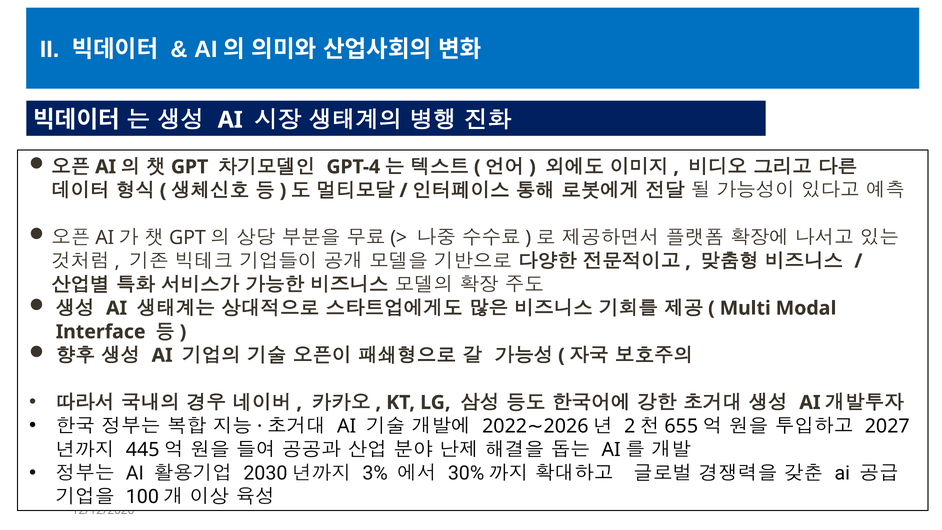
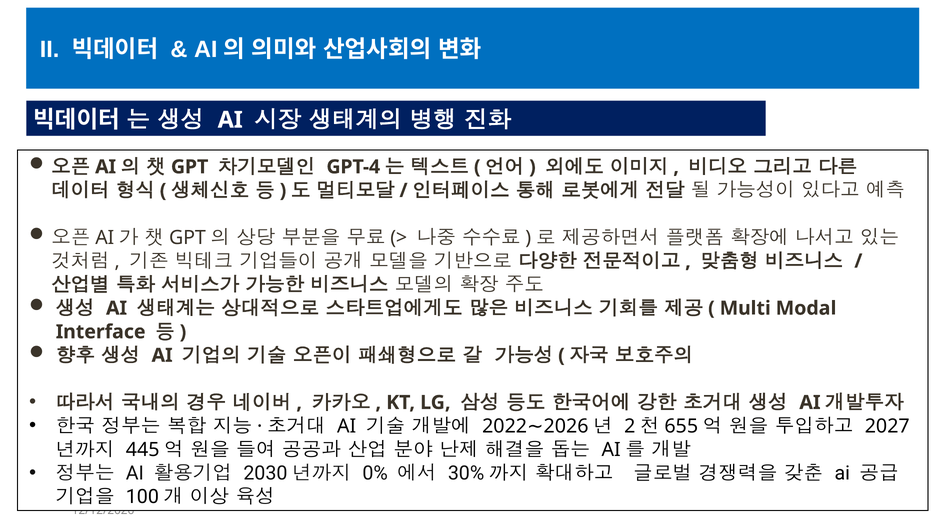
3%: 3% -> 0% (375, 473)
